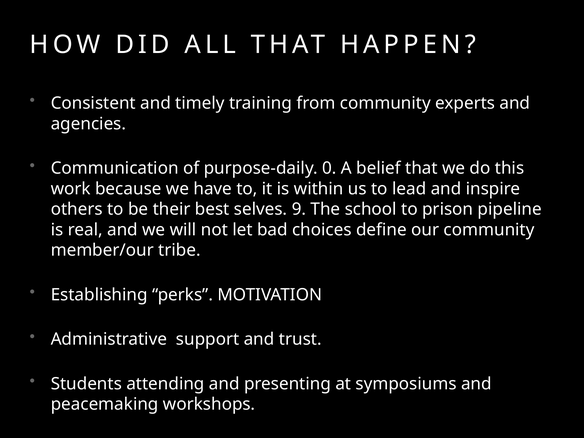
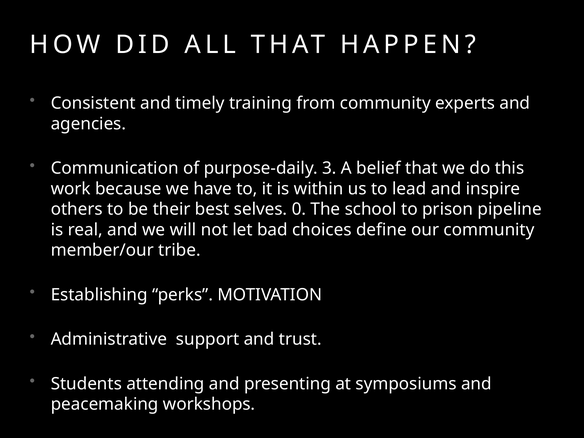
0: 0 -> 3 (329, 168)
9: 9 -> 0 (299, 209)
